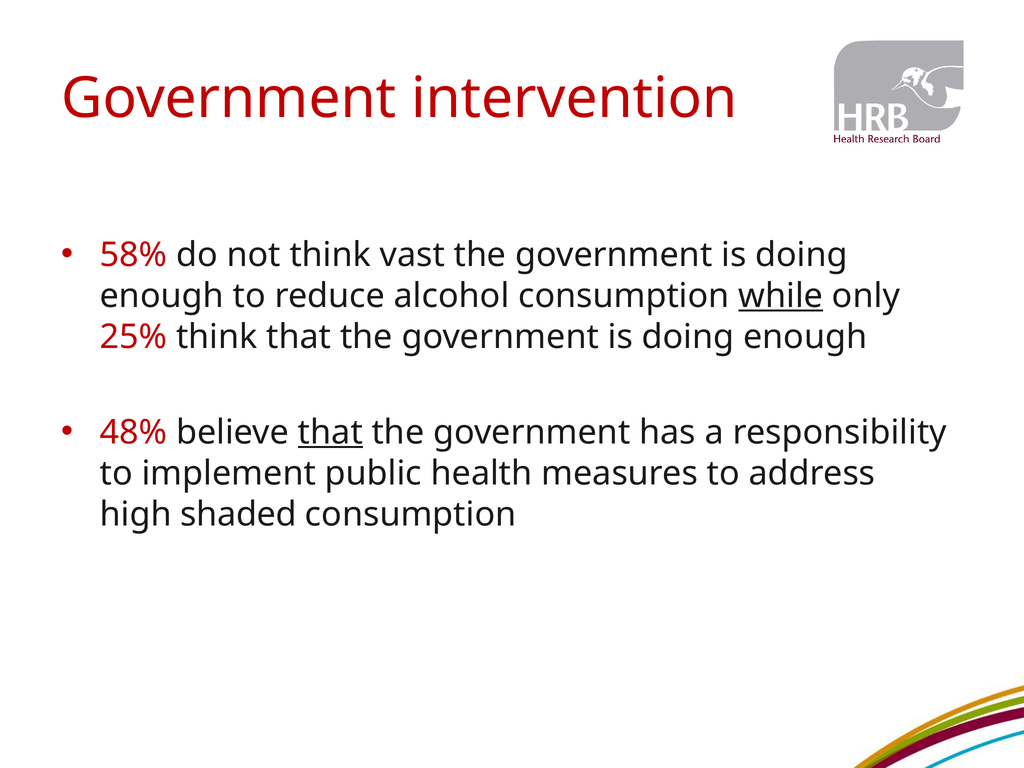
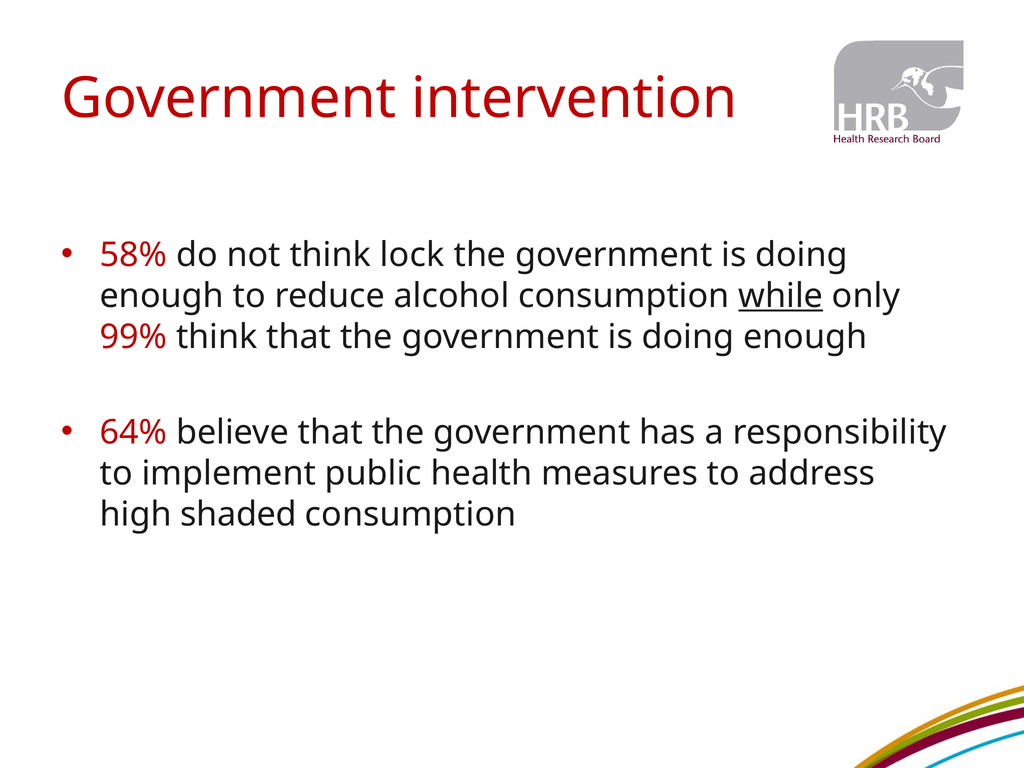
vast: vast -> lock (412, 255)
25%: 25% -> 99% (134, 337)
48%: 48% -> 64% (134, 432)
that underline: present -> none (330, 432)
